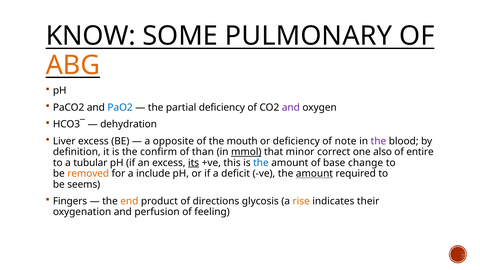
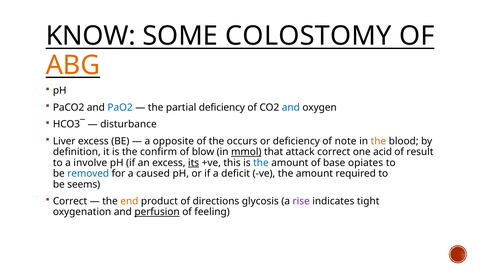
PULMONARY: PULMONARY -> COLOSTOMY (308, 36)
and colour: purple -> blue (291, 107)
dehydration: dehydration -> disturbance (129, 124)
mouth: mouth -> occurs (242, 141)
the colour: purple -> orange (378, 141)
than: than -> blow (203, 152)
minor: minor -> attack (300, 152)
also: also -> acid (383, 152)
entire: entire -> result (420, 152)
tubular: tubular -> involve (90, 163)
change: change -> opiates (366, 163)
removed colour: orange -> blue (88, 174)
include: include -> caused (153, 174)
amount underline: present -> none (314, 174)
Fingers: Fingers -> Correct (70, 201)
rise colour: orange -> purple (301, 201)
their: their -> tight (368, 201)
perfusion underline: none -> present (157, 212)
